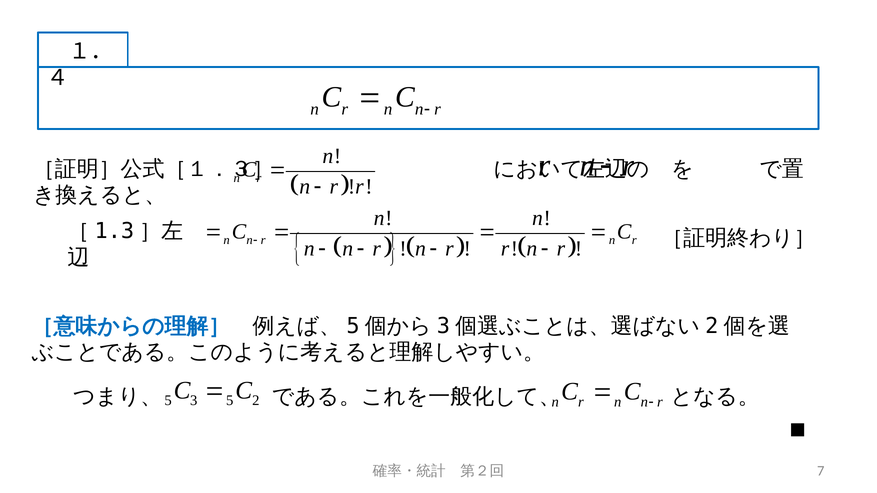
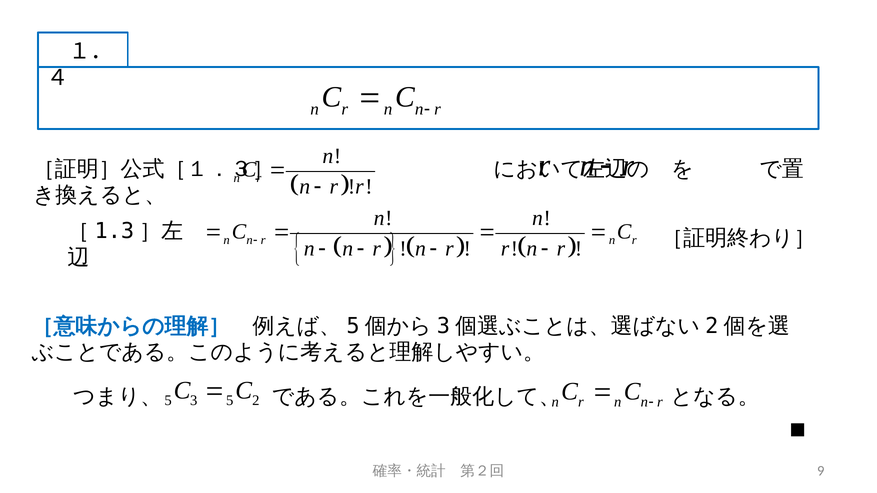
7: 7 -> 9 (821, 471)
